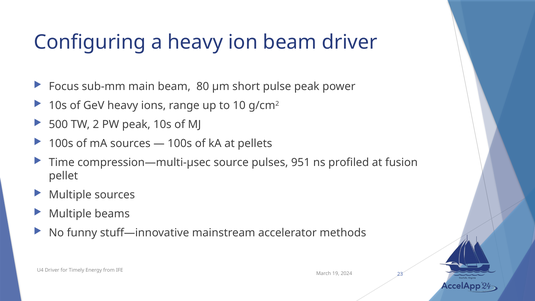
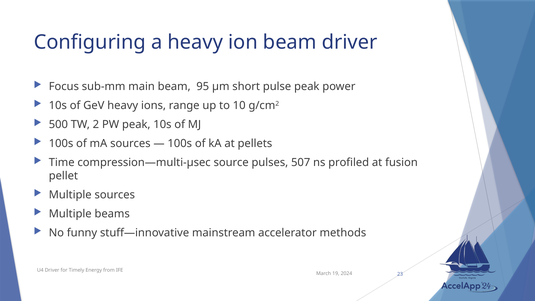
80: 80 -> 95 (203, 87)
951: 951 -> 507 (301, 162)
